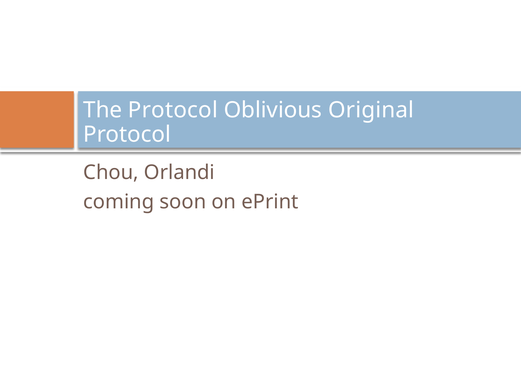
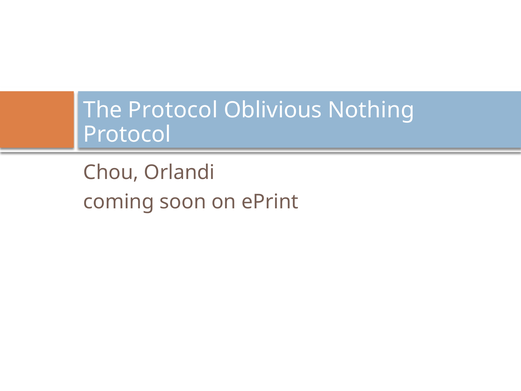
Original: Original -> Nothing (371, 110)
